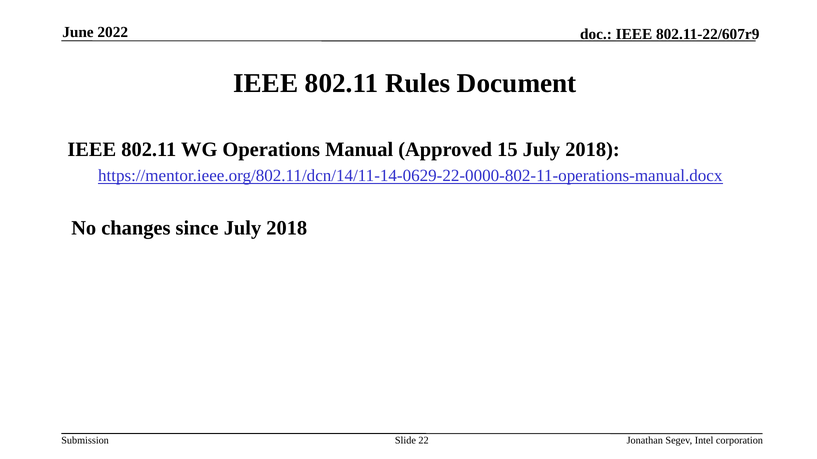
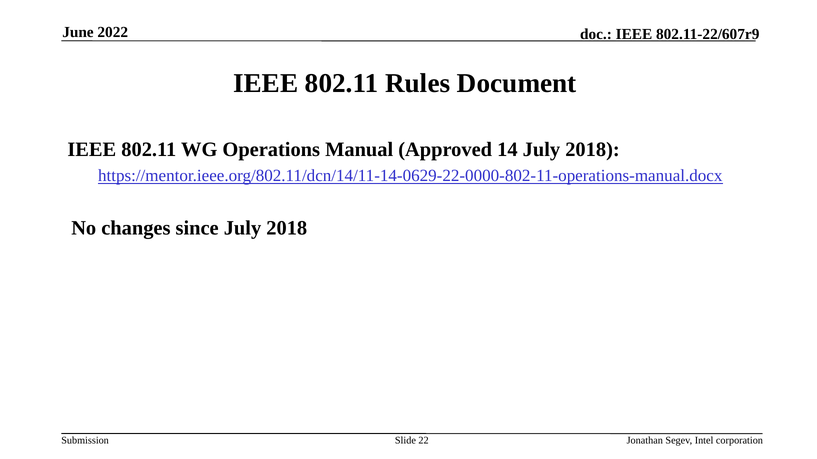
15: 15 -> 14 (507, 150)
